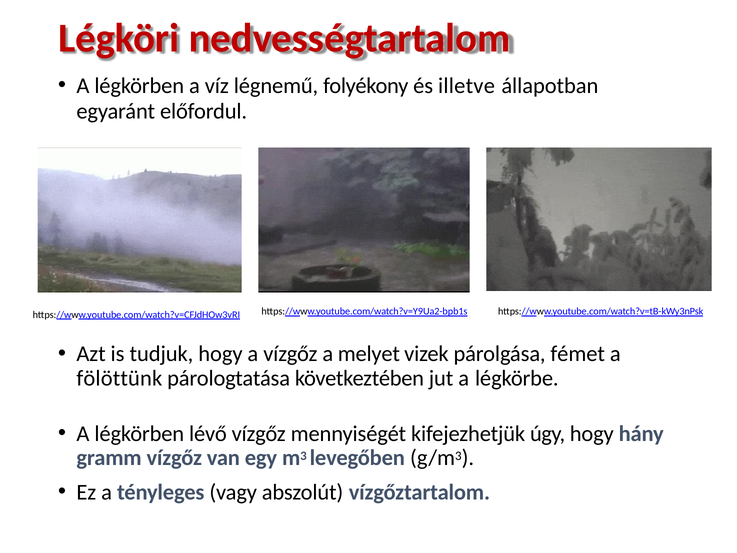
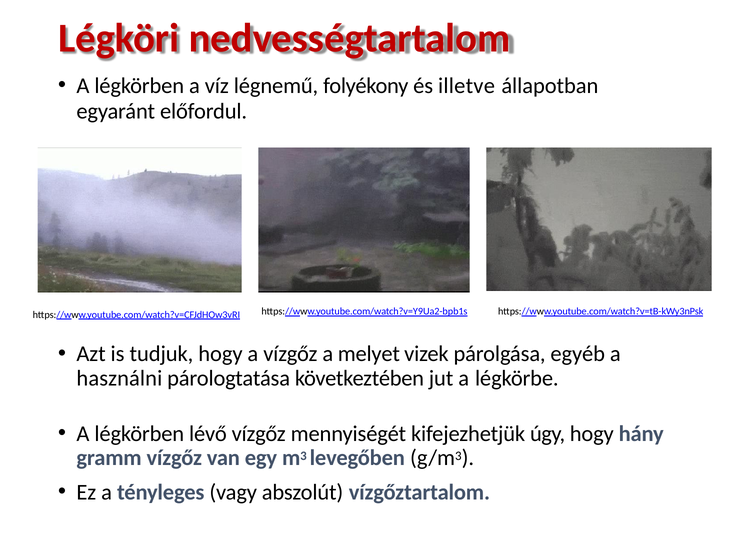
fémet: fémet -> egyéb (578, 354)
fölöttünk: fölöttünk -> használni (119, 378)
